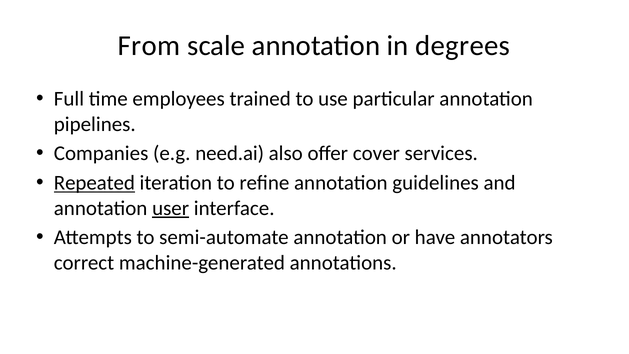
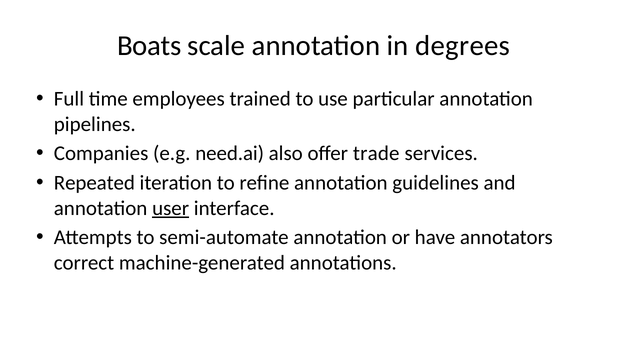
From: From -> Boats (149, 46)
cover: cover -> trade (376, 153)
Repeated underline: present -> none (94, 183)
